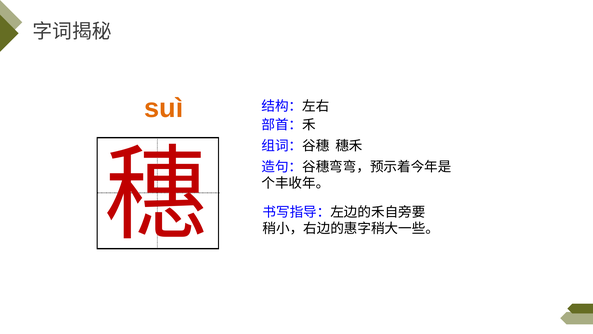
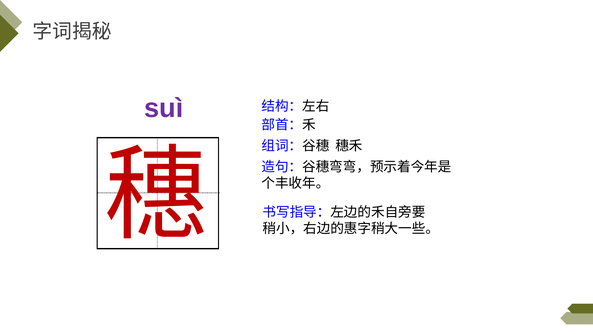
suì colour: orange -> purple (164, 108)
